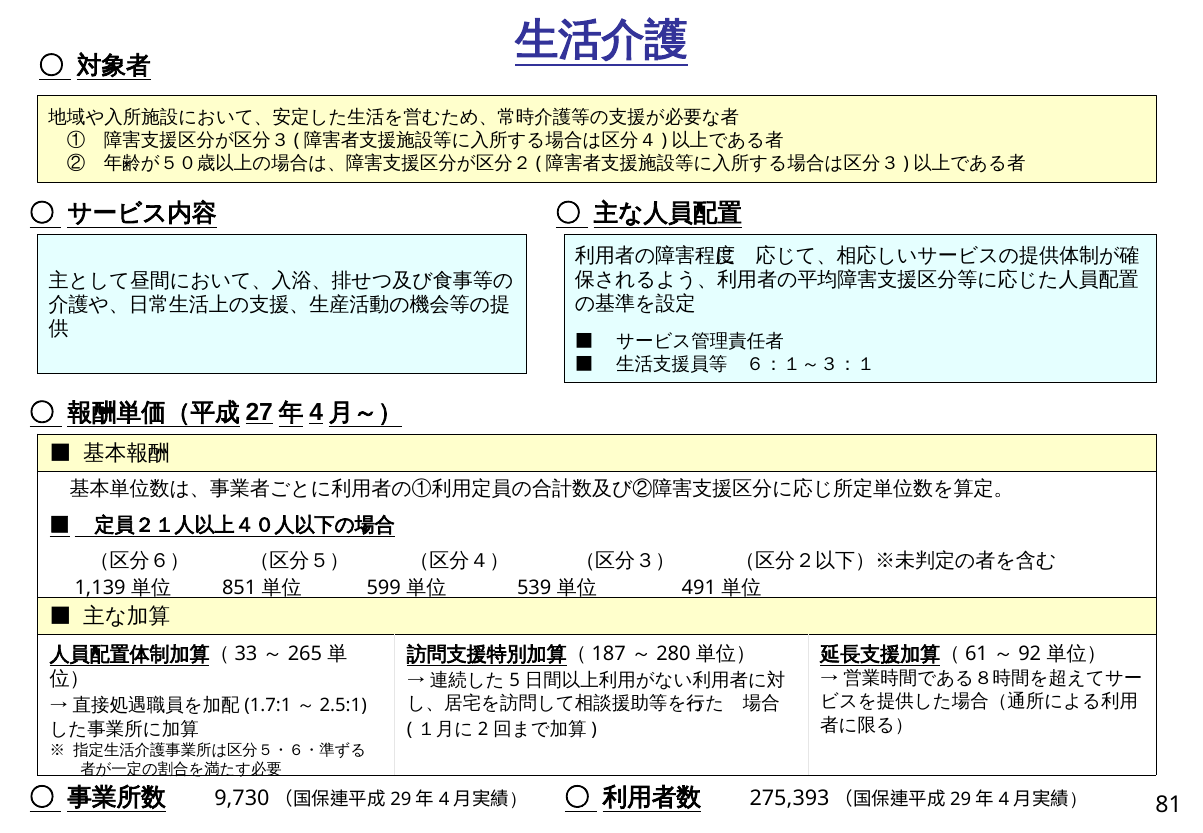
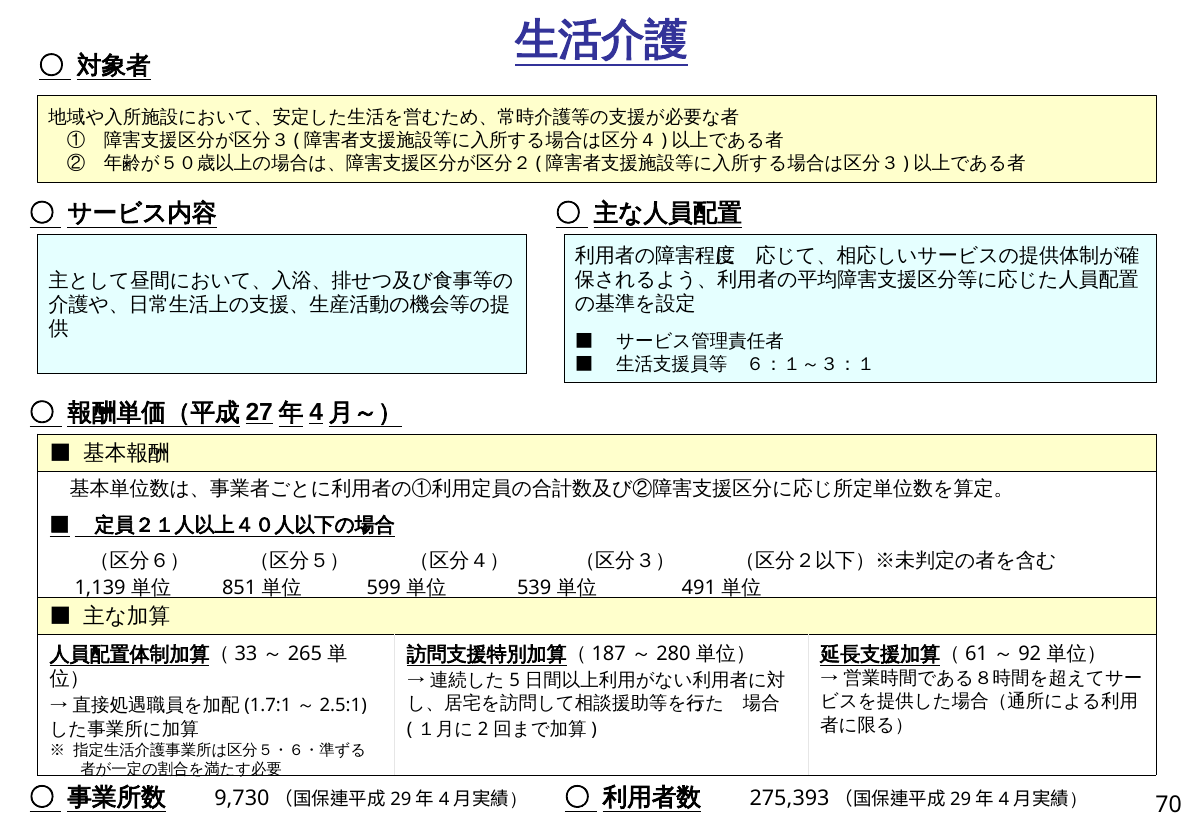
81: 81 -> 70 (1169, 805)
